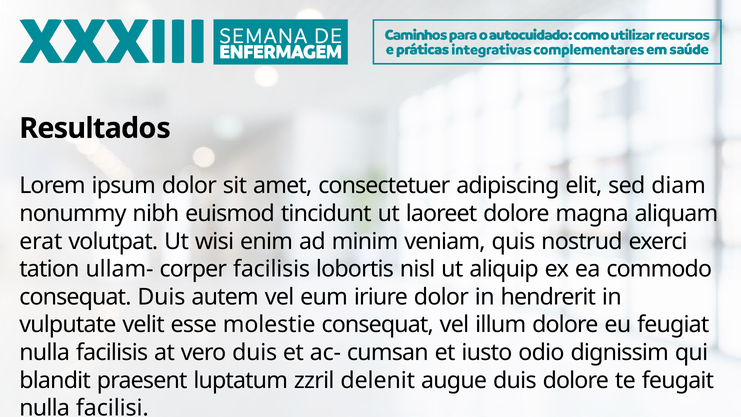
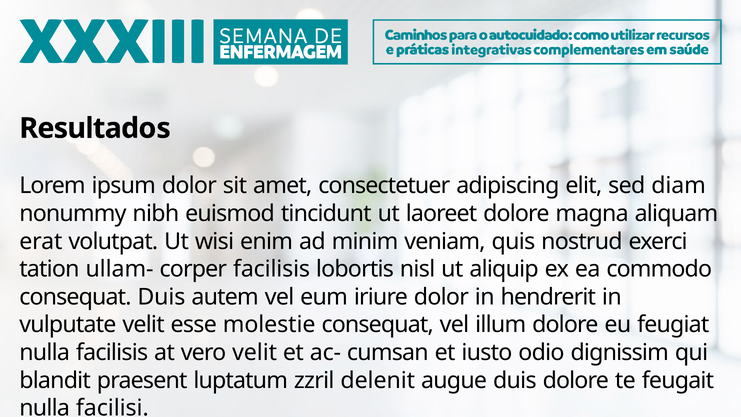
vero duis: duis -> velit (255, 352)
